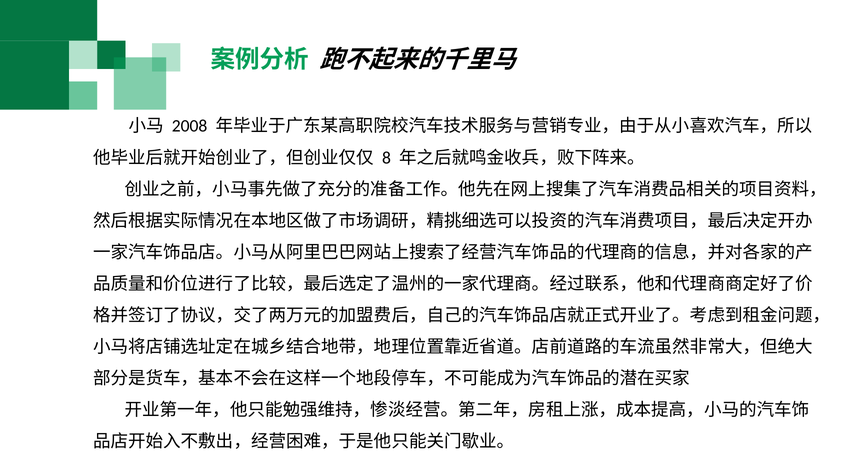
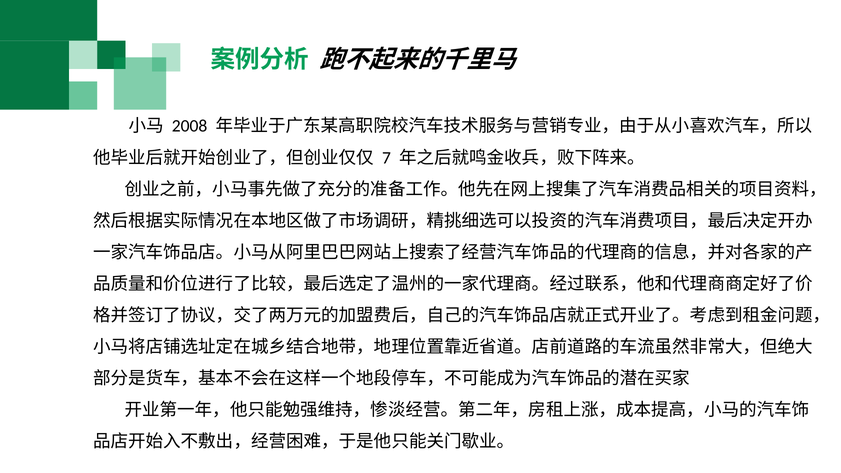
8: 8 -> 7 (386, 158)
